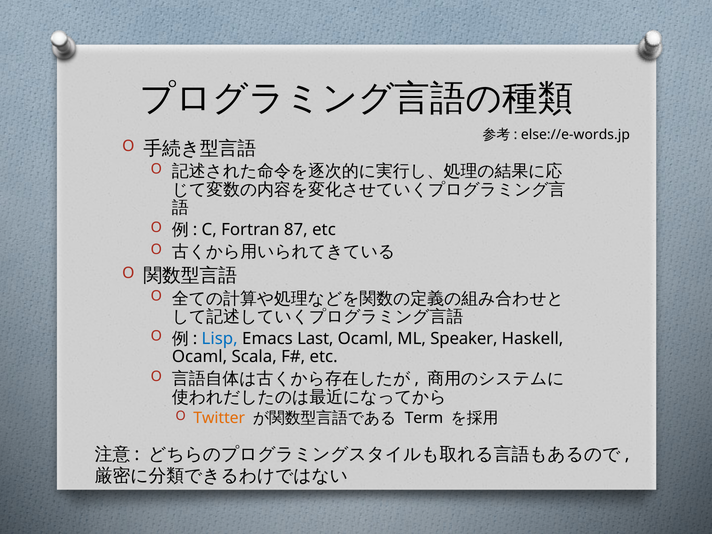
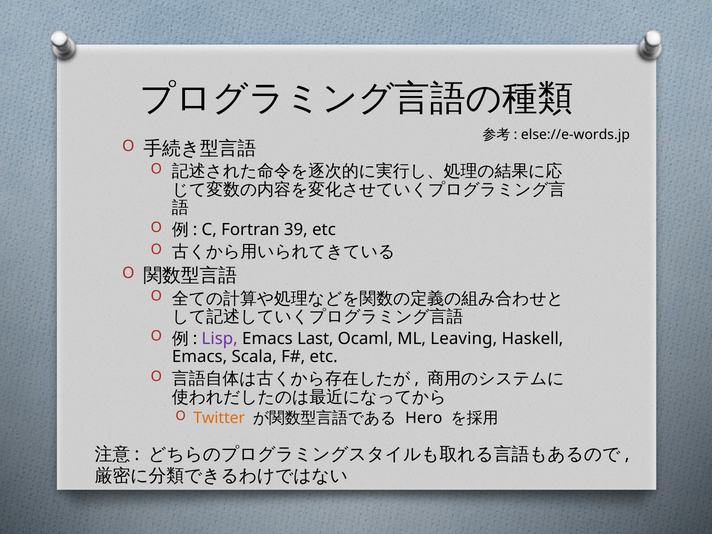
87: 87 -> 39 (296, 230)
Lisp colour: blue -> purple (220, 339)
Speaker: Speaker -> Leaving (464, 339)
Ocaml: Ocaml -> Emacs (200, 357)
Term: Term -> Hero (424, 418)
